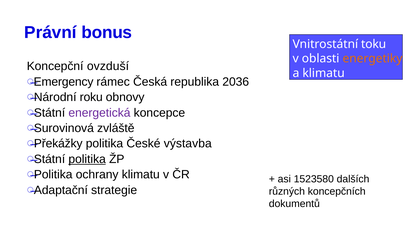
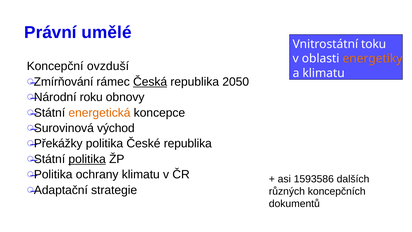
bonus: bonus -> umělé (107, 32)
Emergency: Emergency -> Zmírňování (64, 82)
Česká underline: none -> present (150, 82)
2036: 2036 -> 2050 (236, 82)
energetická colour: purple -> orange (99, 113)
zvláště: zvláště -> východ (116, 128)
České výstavba: výstavba -> republika (188, 144)
1523580: 1523580 -> 1593586 (314, 179)
